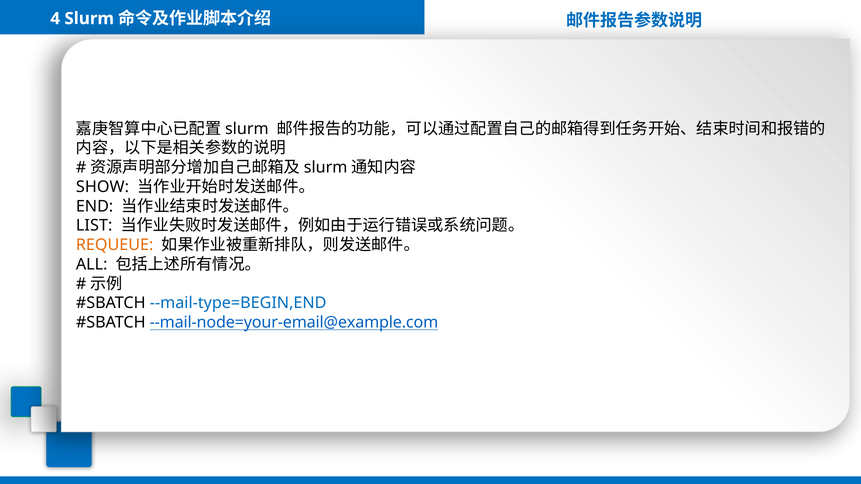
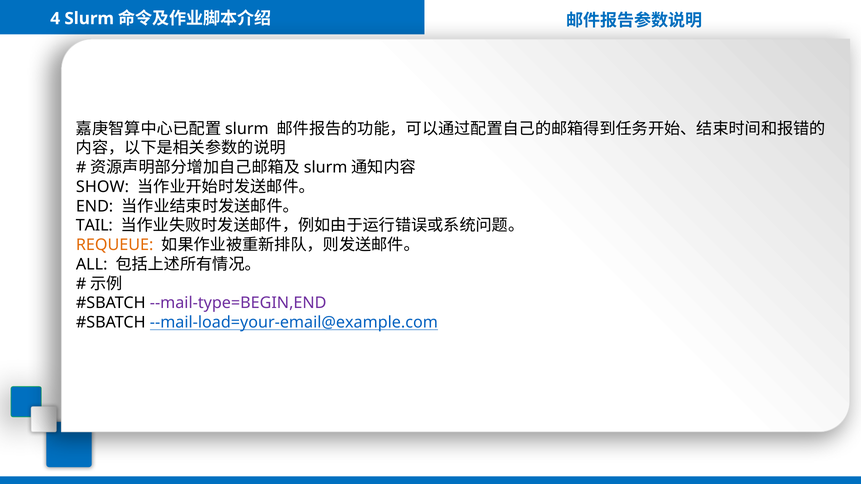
LIST: LIST -> TAIL (94, 226)
--mail-type=BEGIN,END colour: blue -> purple (238, 303)
--mail-node=your-email@example.com: --mail-node=your-email@example.com -> --mail-load=your-email@example.com (294, 323)
